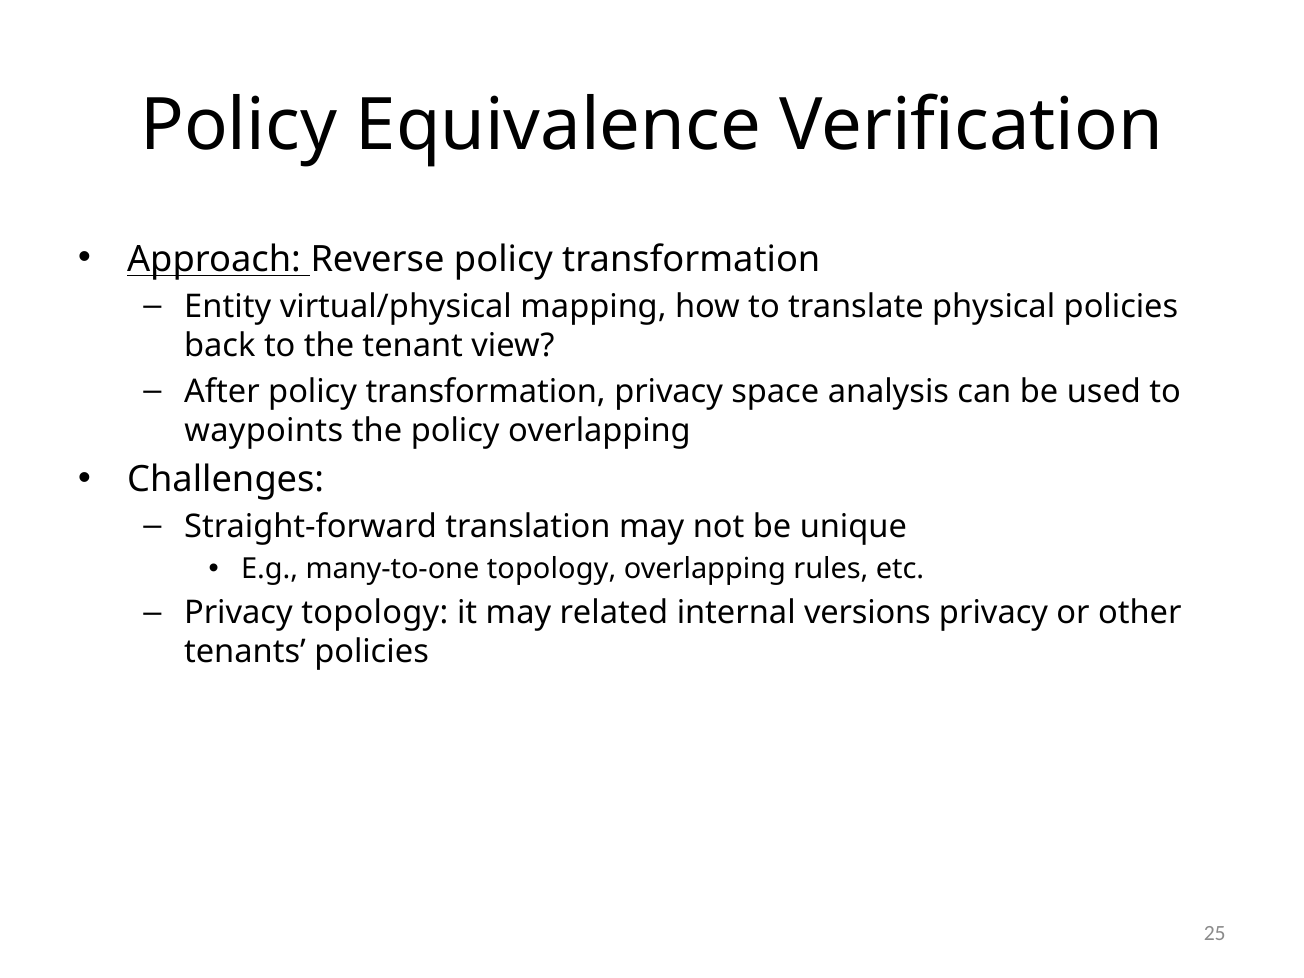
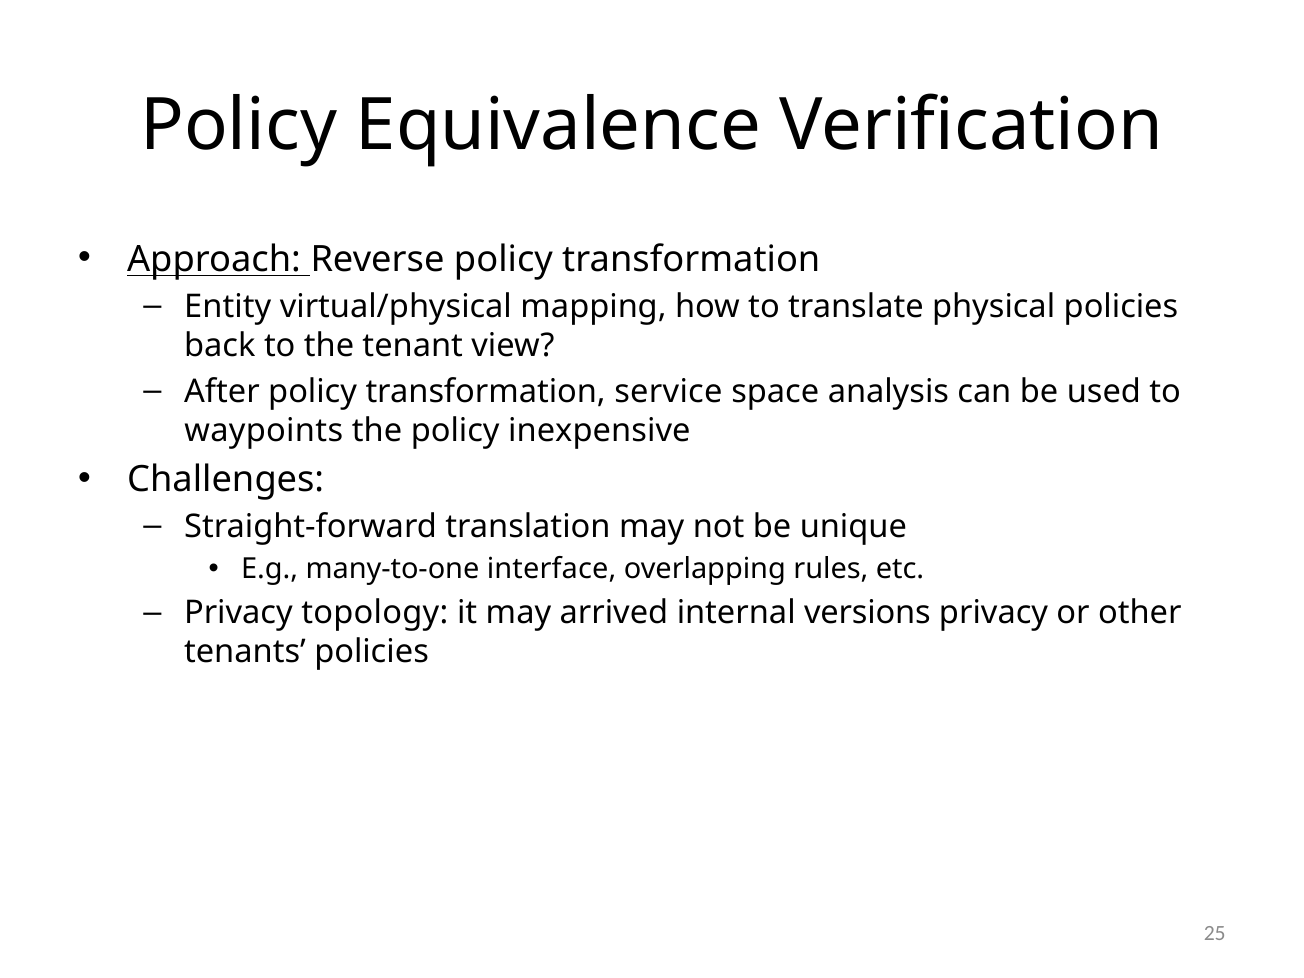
transformation privacy: privacy -> service (668, 391)
policy overlapping: overlapping -> inexpensive (599, 430)
many-to-one topology: topology -> interface (552, 569)
related: related -> arrived (614, 613)
